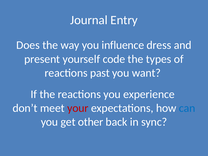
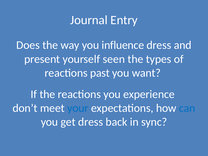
code: code -> seen (114, 59)
your colour: red -> blue (78, 108)
get other: other -> dress (91, 122)
